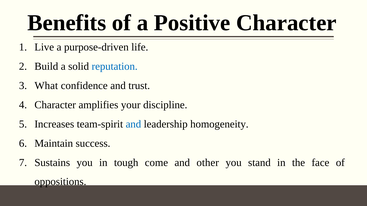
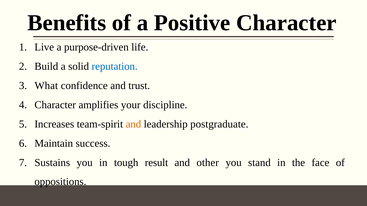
and colour: blue -> orange (133, 124)
homogeneity: homogeneity -> postgraduate (219, 124)
come: come -> result (156, 163)
